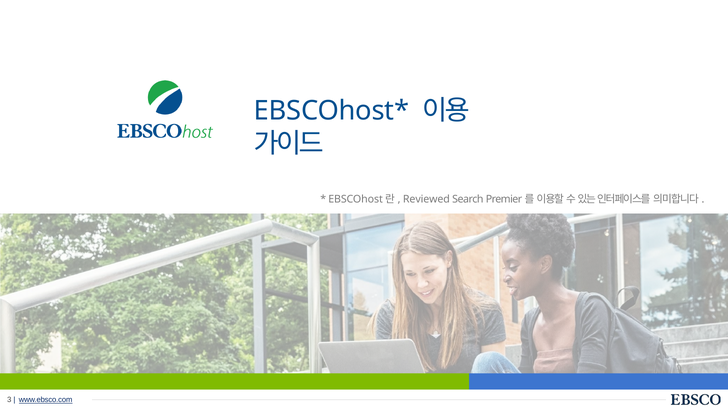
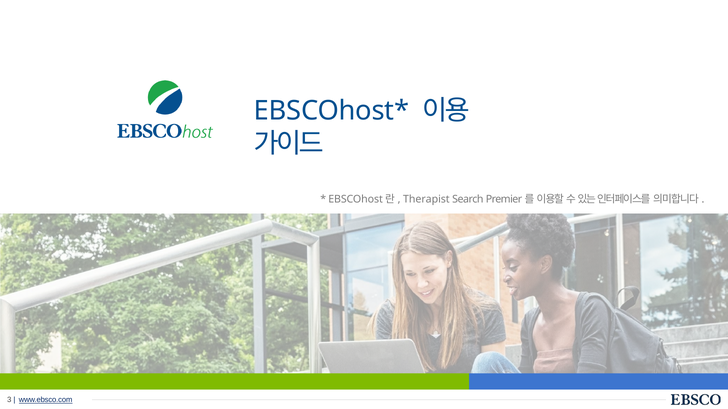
Reviewed: Reviewed -> Therapist (426, 199)
